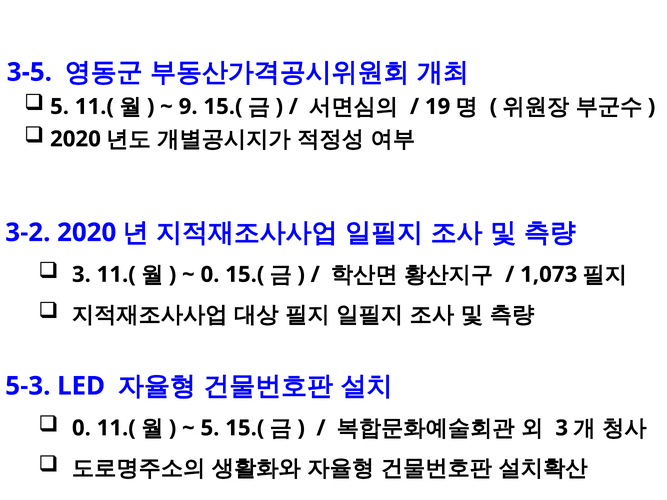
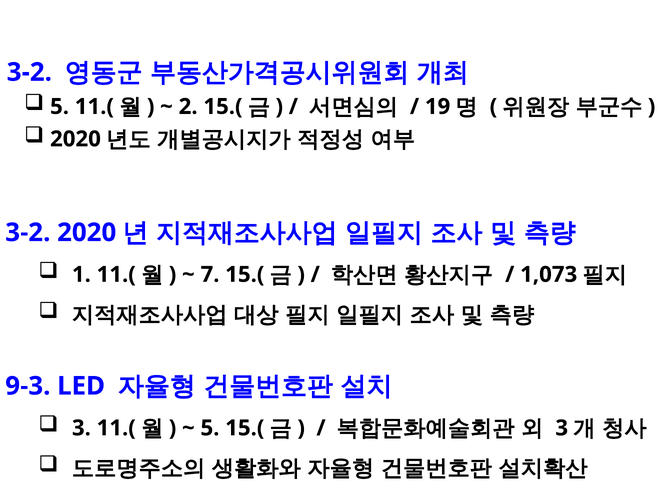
3-5: 3-5 -> 3-2 (29, 72)
9: 9 -> 2 (188, 107)
3: 3 -> 1 (81, 275)
0: 0 -> 7 (210, 275)
5-3: 5-3 -> 9-3 (28, 386)
0: 0 -> 3 (81, 428)
